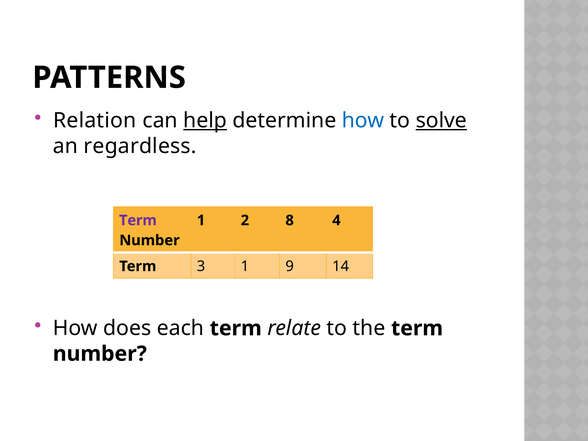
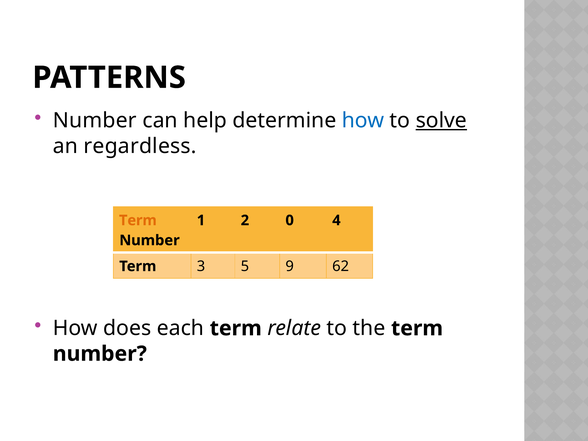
Relation: Relation -> Number (95, 121)
help underline: present -> none (205, 121)
Term colour: purple -> orange (138, 220)
8: 8 -> 0 (290, 220)
3 1: 1 -> 5 (245, 266)
14: 14 -> 62 (341, 266)
